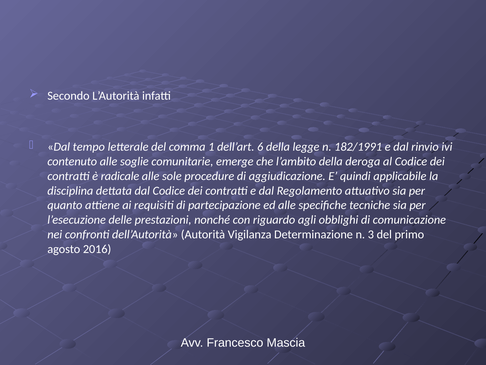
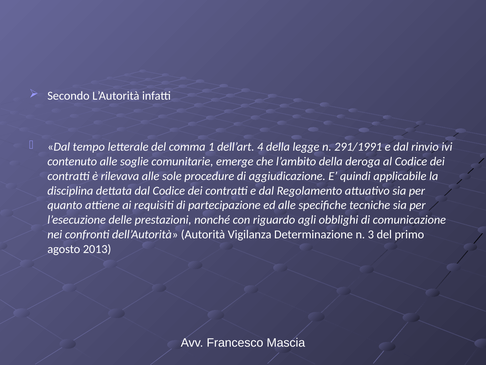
6: 6 -> 4 (260, 147)
182/1991: 182/1991 -> 291/1991 (358, 147)
radicale: radicale -> rilevava (120, 176)
2016: 2016 -> 2013 (97, 249)
